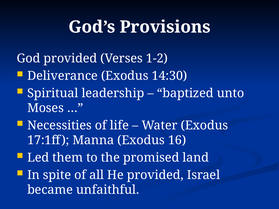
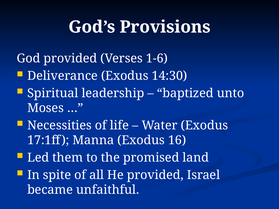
1-2: 1-2 -> 1-6 (157, 59)
